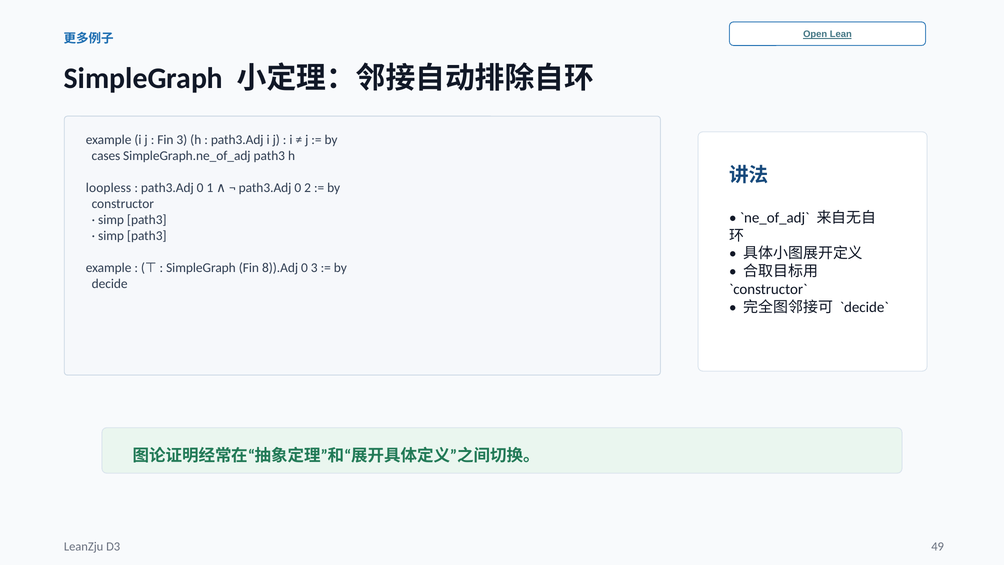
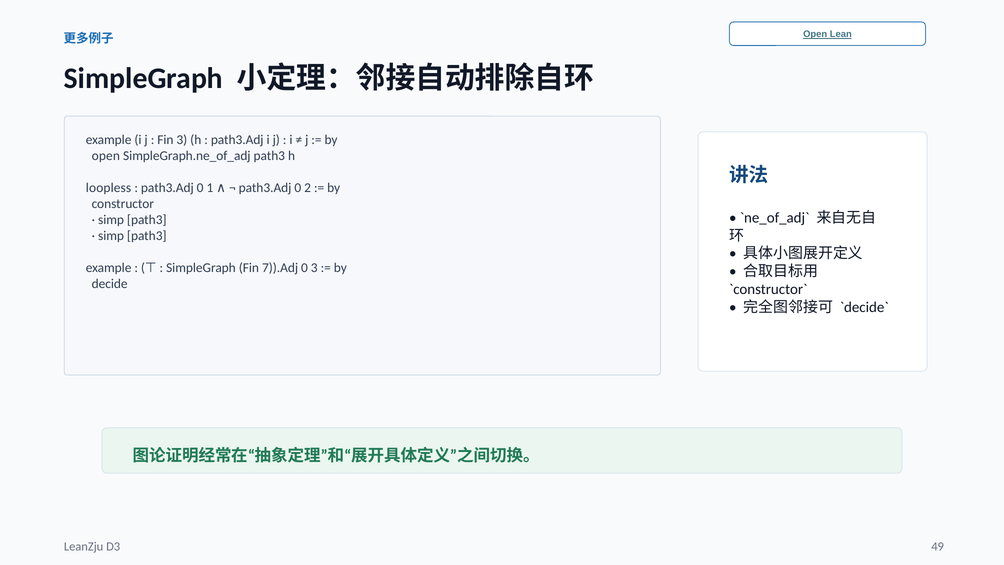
cases: cases -> open (106, 156)
8)).Adj: 8)).Adj -> 7)).Adj (280, 268)
